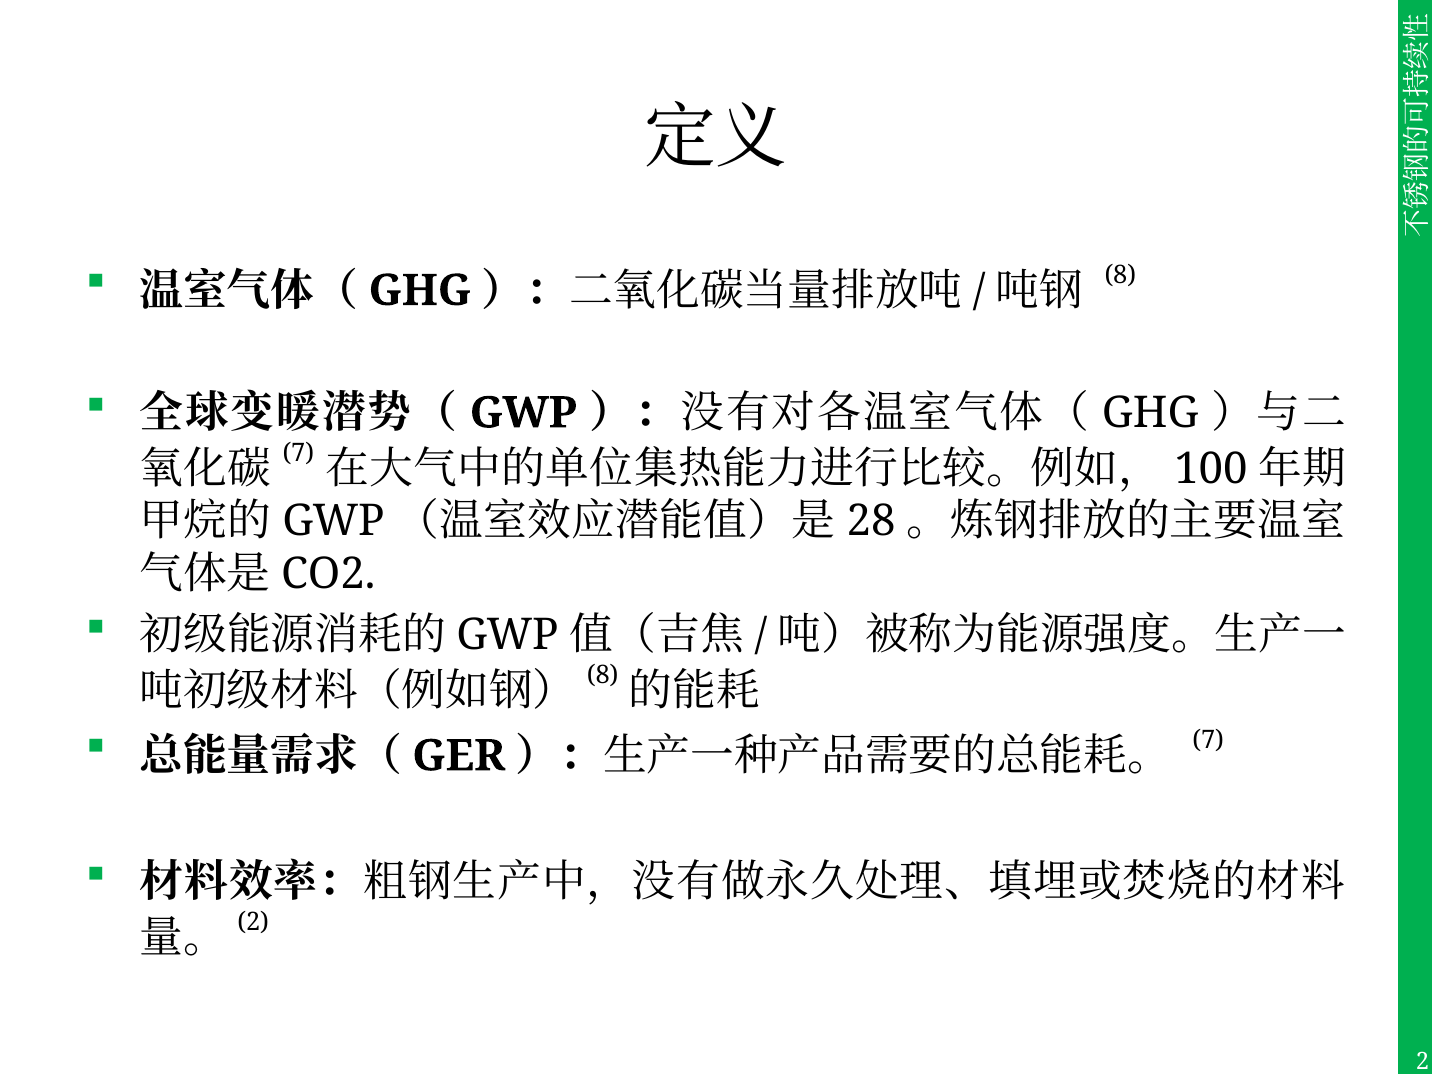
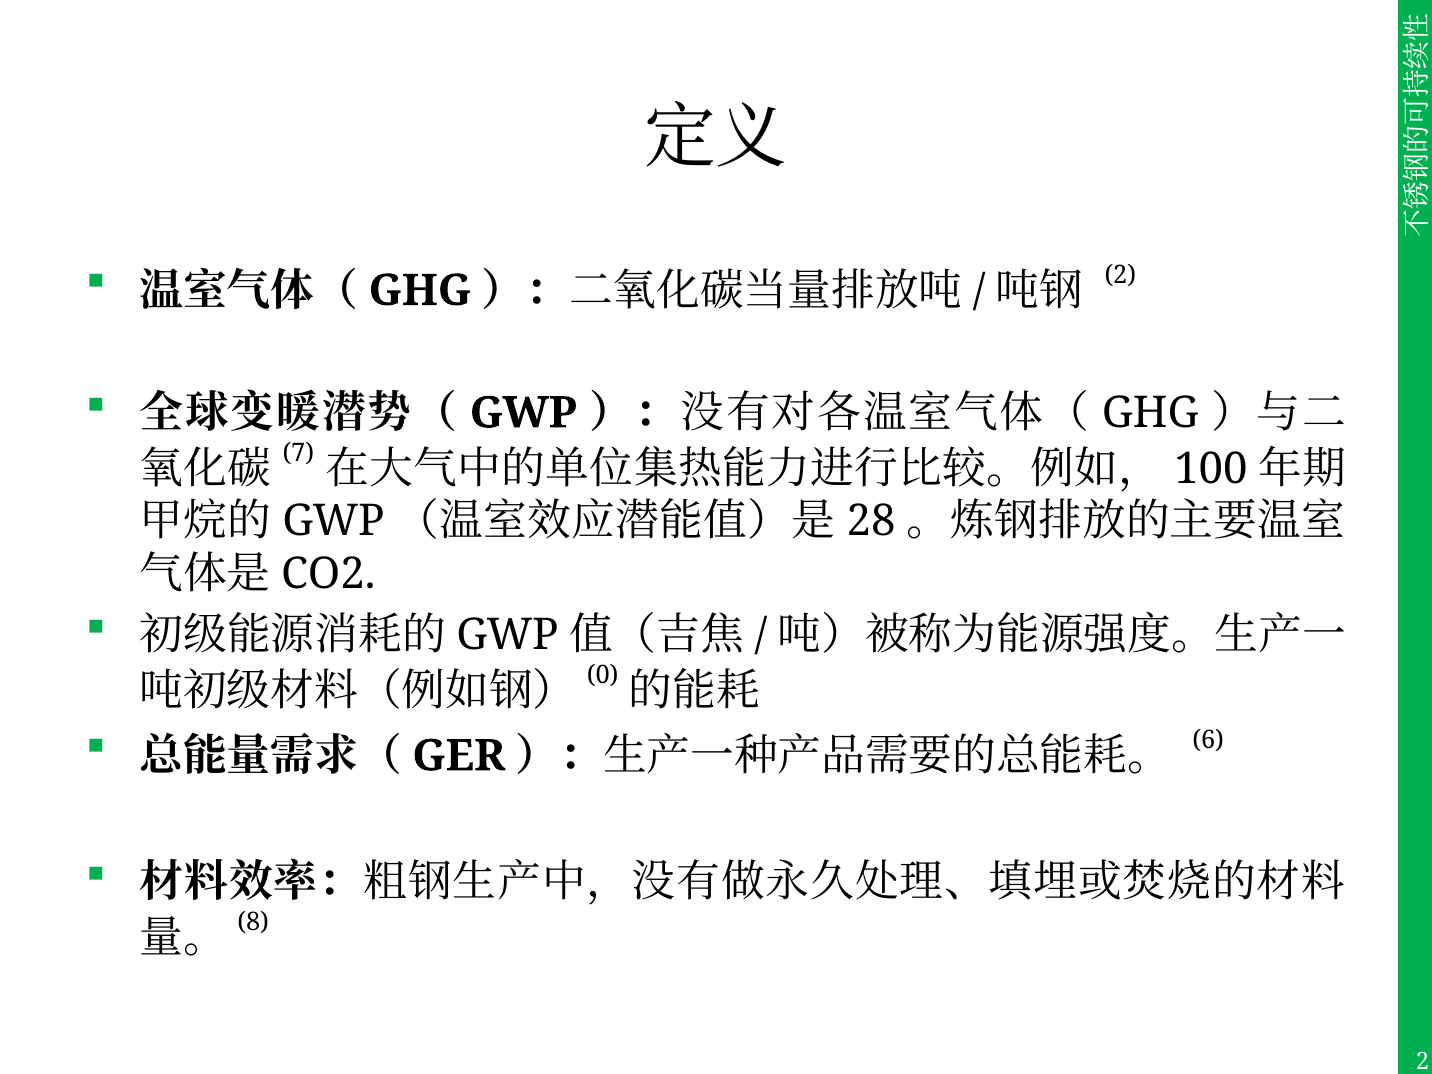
8: 8 -> 2 (1120, 275)
8: 8 -> 0 (603, 675)
7: 7 -> 6 (1208, 740)
2: 2 -> 8 (253, 922)
